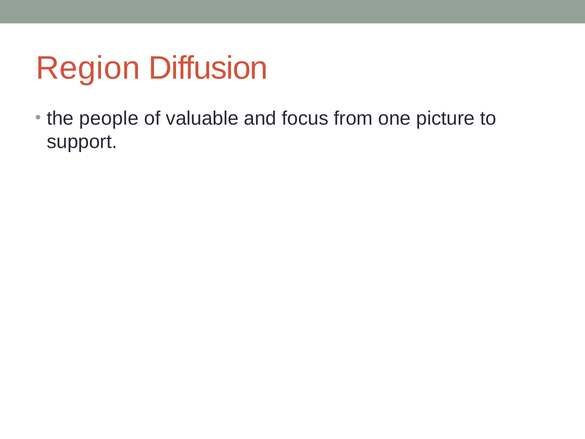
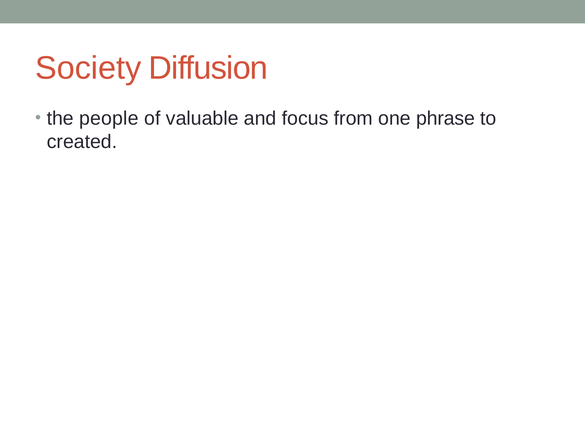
Region: Region -> Society (88, 68)
picture: picture -> phrase (446, 118)
support: support -> created (82, 142)
